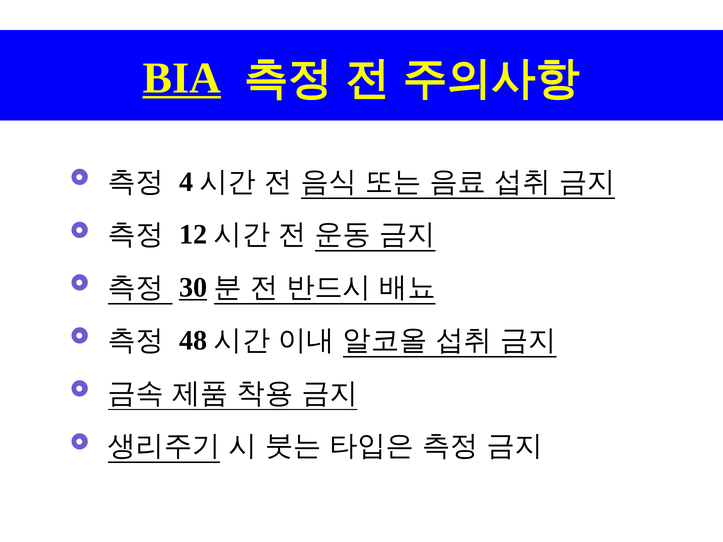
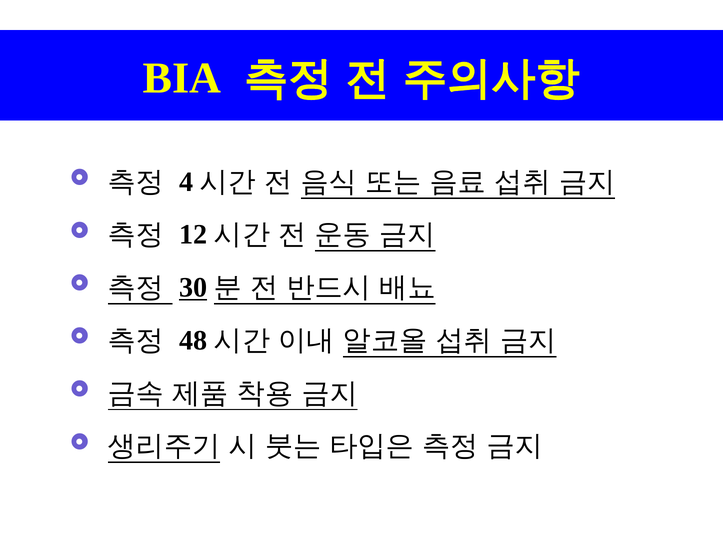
BIA underline: present -> none (182, 78)
